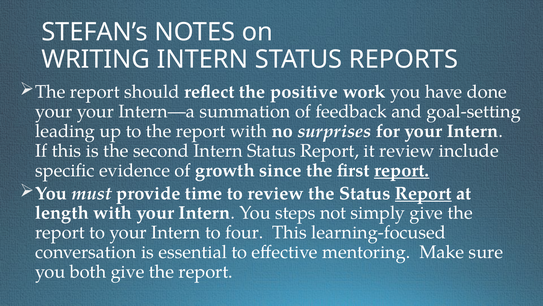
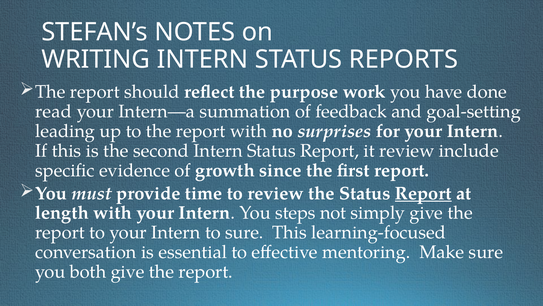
positive: positive -> purpose (304, 92)
your: your -> read (54, 111)
report underline: present -> none (402, 170)
to four: four -> sure (244, 232)
